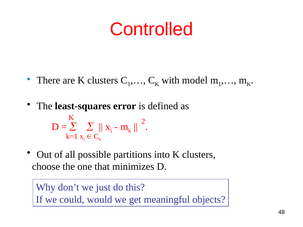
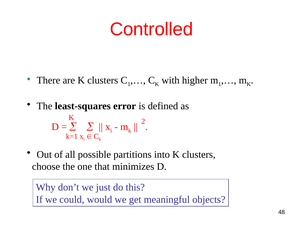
model: model -> higher (195, 80)
